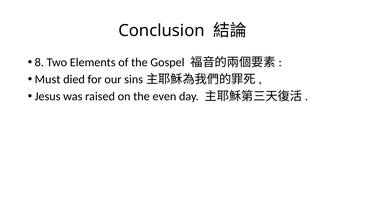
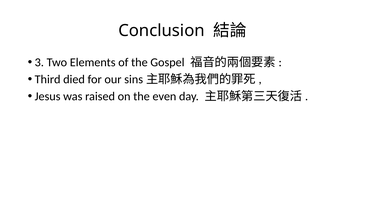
8: 8 -> 3 (39, 63)
Must: Must -> Third (48, 79)
